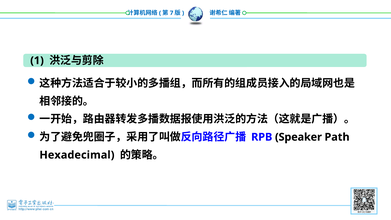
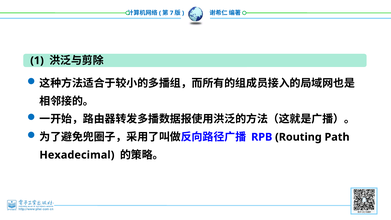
Speaker: Speaker -> Routing (298, 137)
